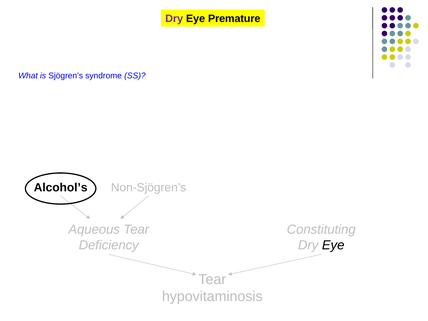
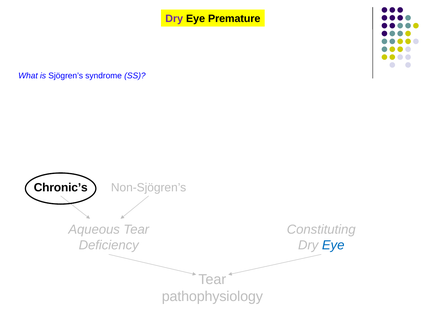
Alcohol’s: Alcohol’s -> Chronic’s (61, 188)
Eye colour: black -> blue (333, 245)
hypovitaminosis: hypovitaminosis -> pathophysiology (212, 297)
